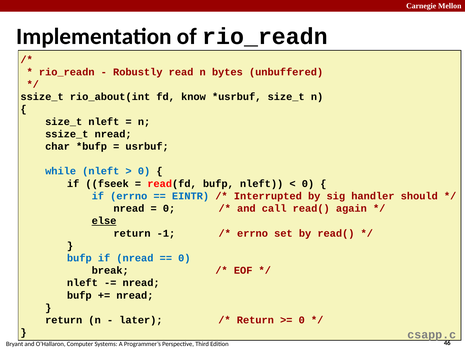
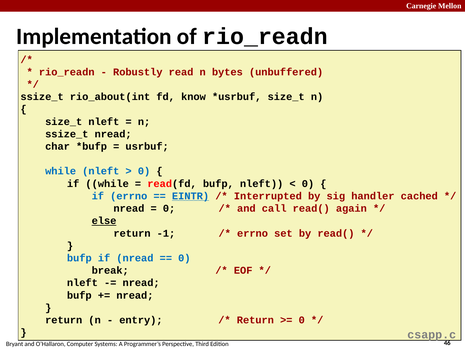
if fseek: fseek -> while (107, 184)
EINTR underline: none -> present (191, 196)
should: should -> cached (419, 196)
later: later -> entry (141, 320)
